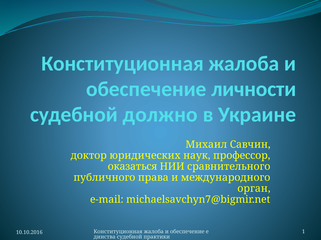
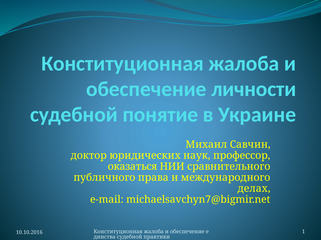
должно: должно -> понятие (160, 115)
орган: орган -> делах (254, 189)
